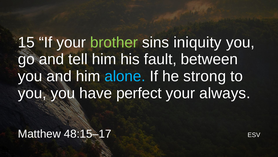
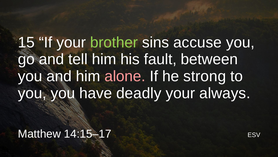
iniquity: iniquity -> accuse (198, 42)
alone colour: light blue -> pink (125, 76)
perfect: perfect -> deadly (139, 93)
48:15–17: 48:15–17 -> 14:15–17 (88, 133)
